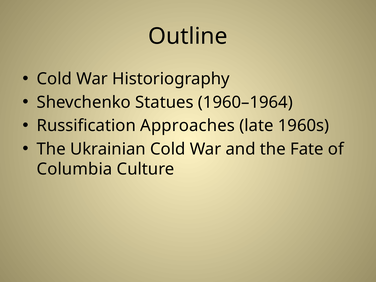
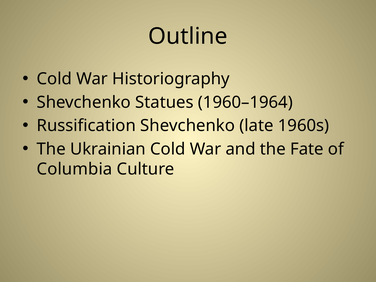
Russification Approaches: Approaches -> Shevchenko (188, 126)
